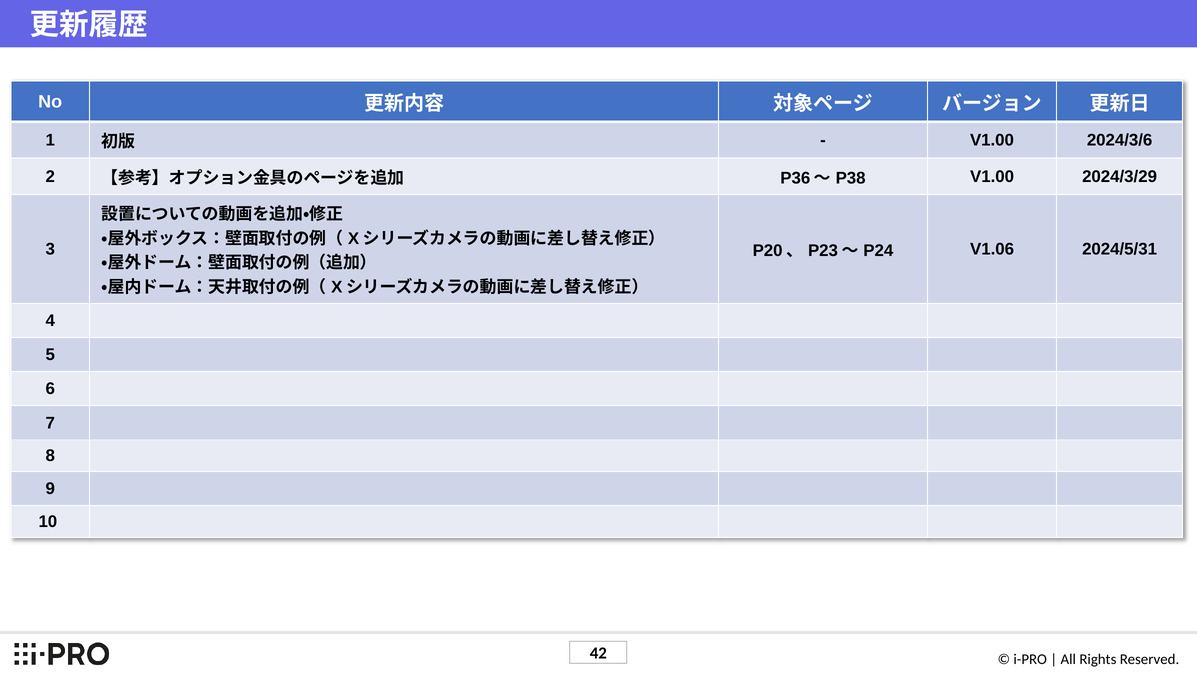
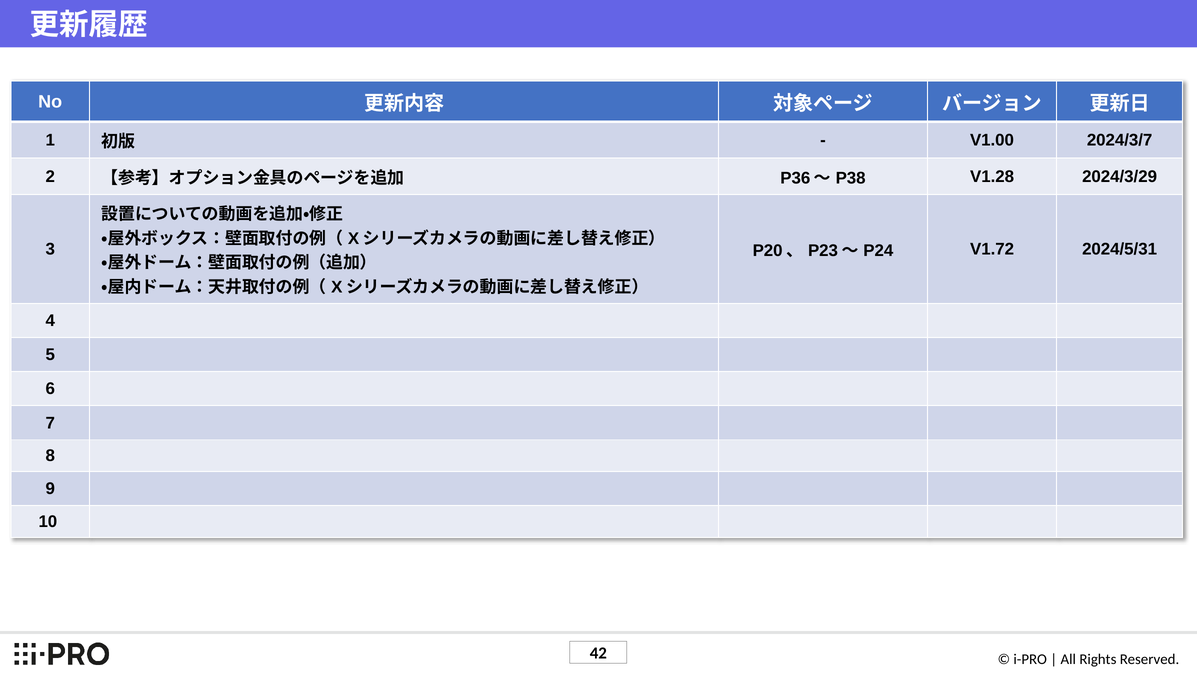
2024/3/6: 2024/3/6 -> 2024/3/7 (1120, 140)
V1.00: V1.00 -> V1.28 (992, 177)
V1.06: V1.06 -> V1.72 (992, 249)
